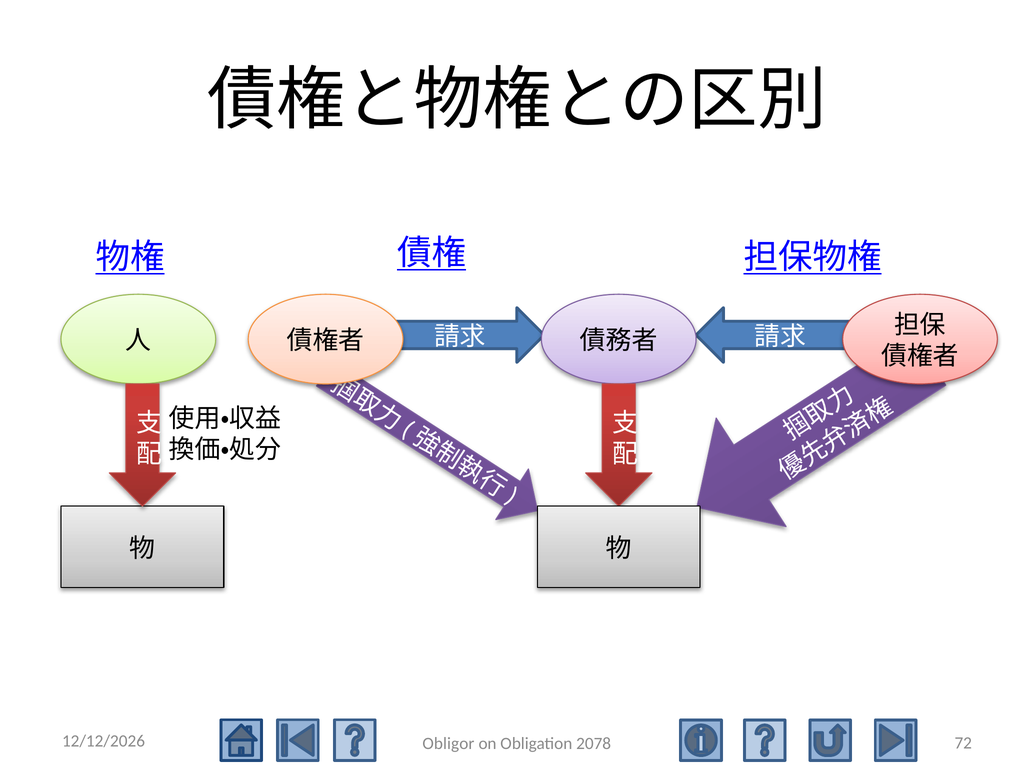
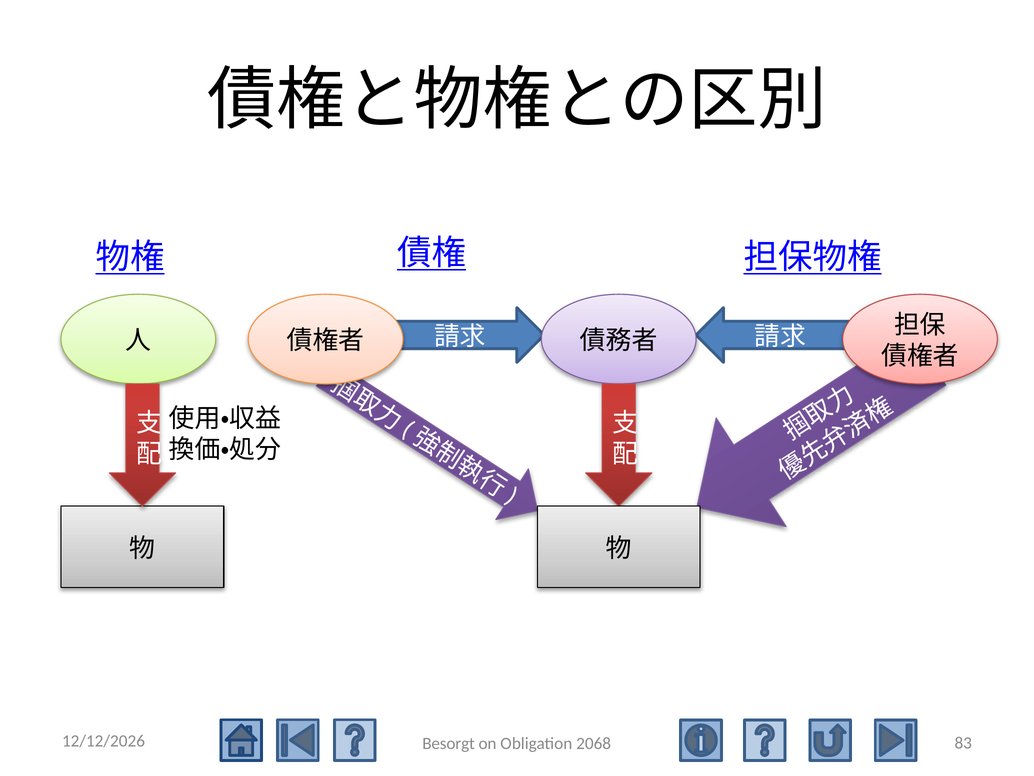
72: 72 -> 83 (963, 743)
Obligor: Obligor -> Besorgt (449, 743)
2078: 2078 -> 2068 (594, 743)
